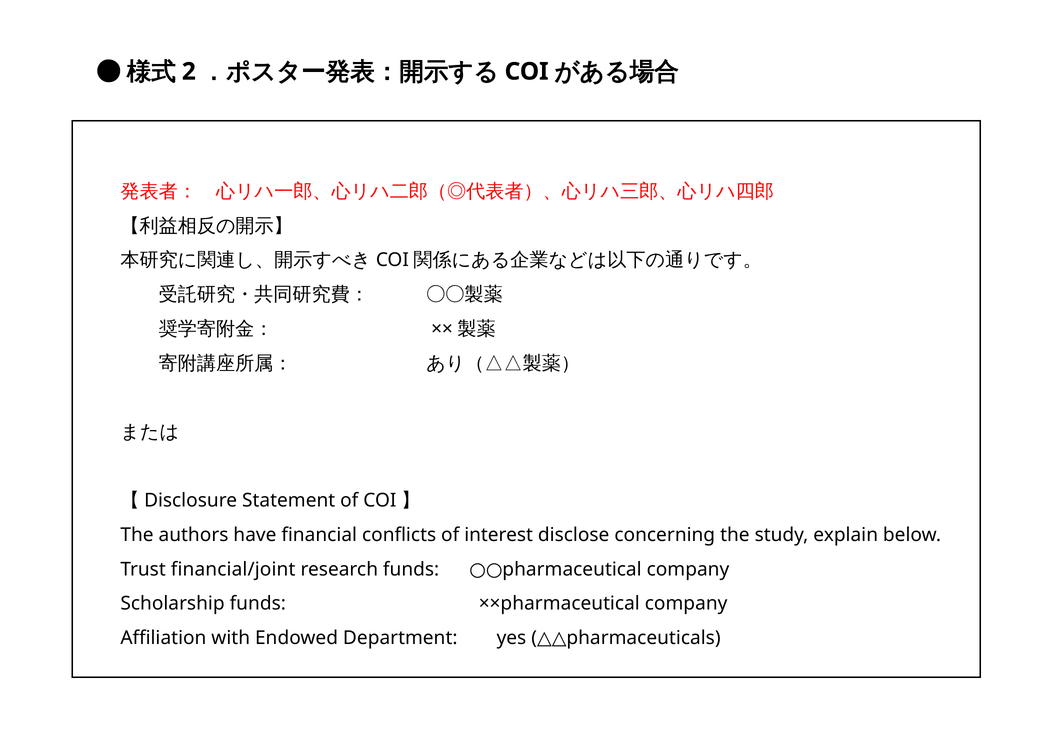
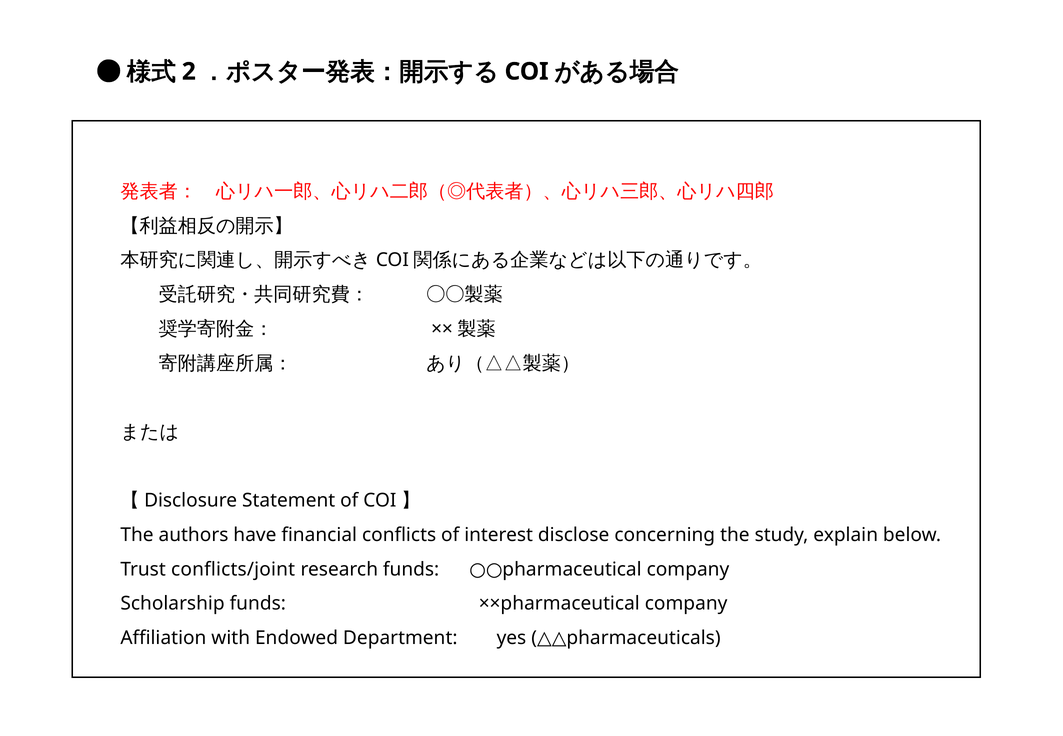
financial/joint: financial/joint -> conflicts/joint (233, 569)
